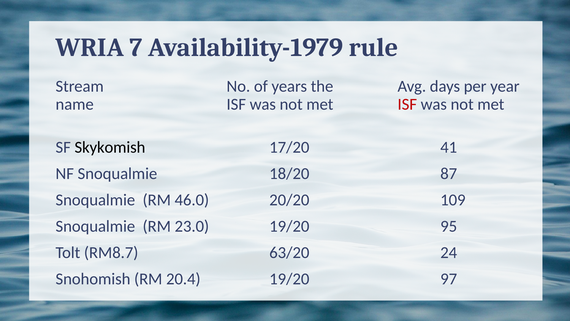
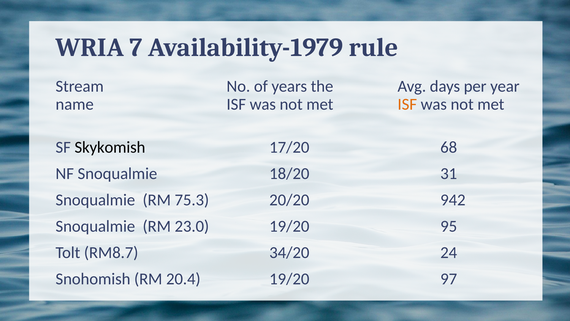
ISF colour: red -> orange (407, 104)
41: 41 -> 68 (449, 147)
87: 87 -> 31 (449, 173)
46.0: 46.0 -> 75.3 (192, 200)
109: 109 -> 942 (453, 200)
63/20: 63/20 -> 34/20 (289, 252)
